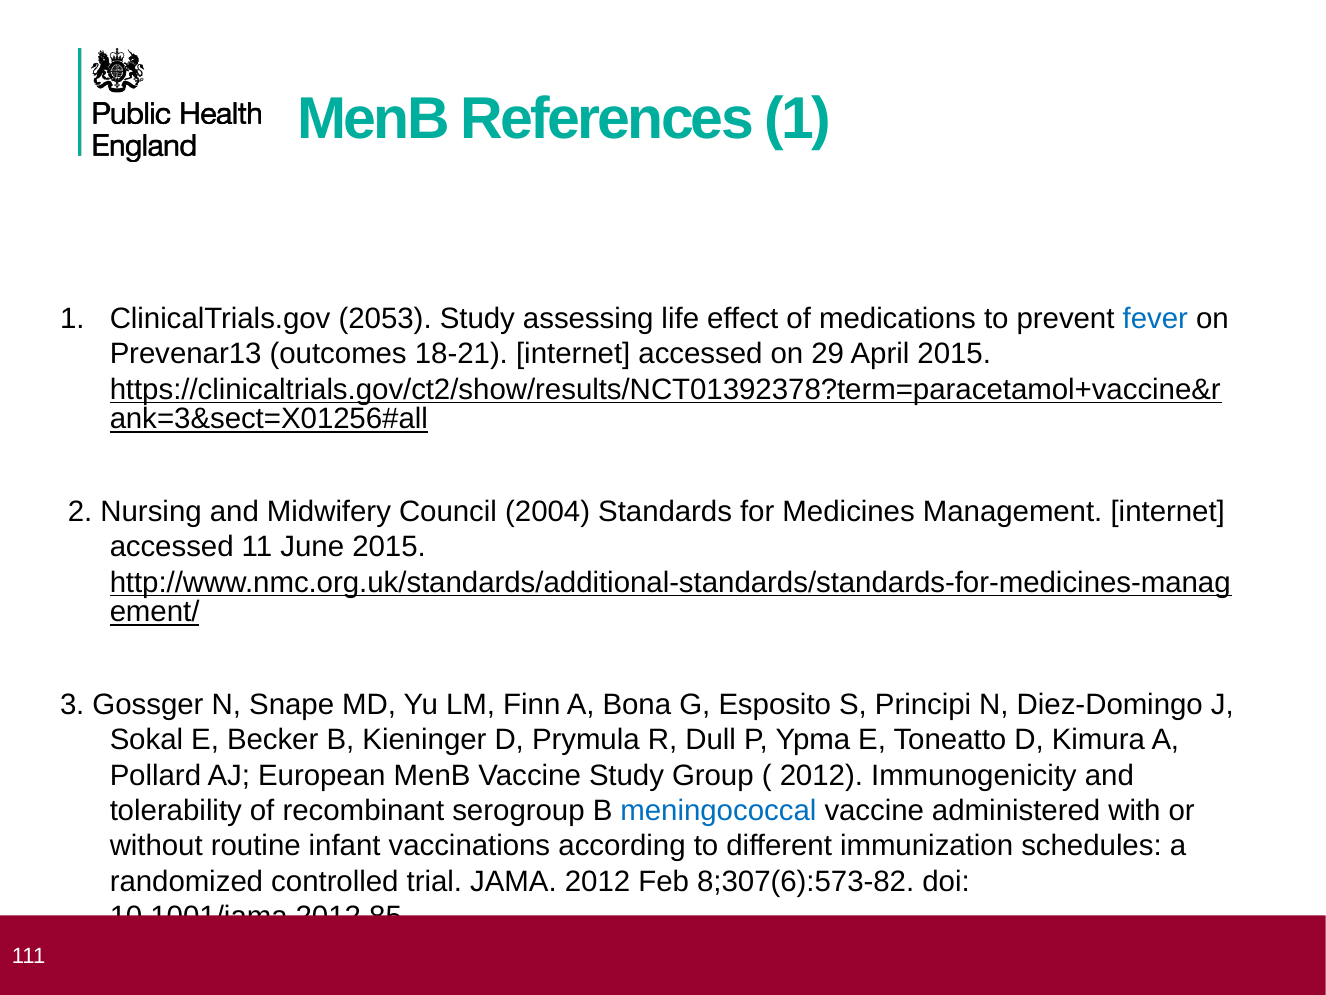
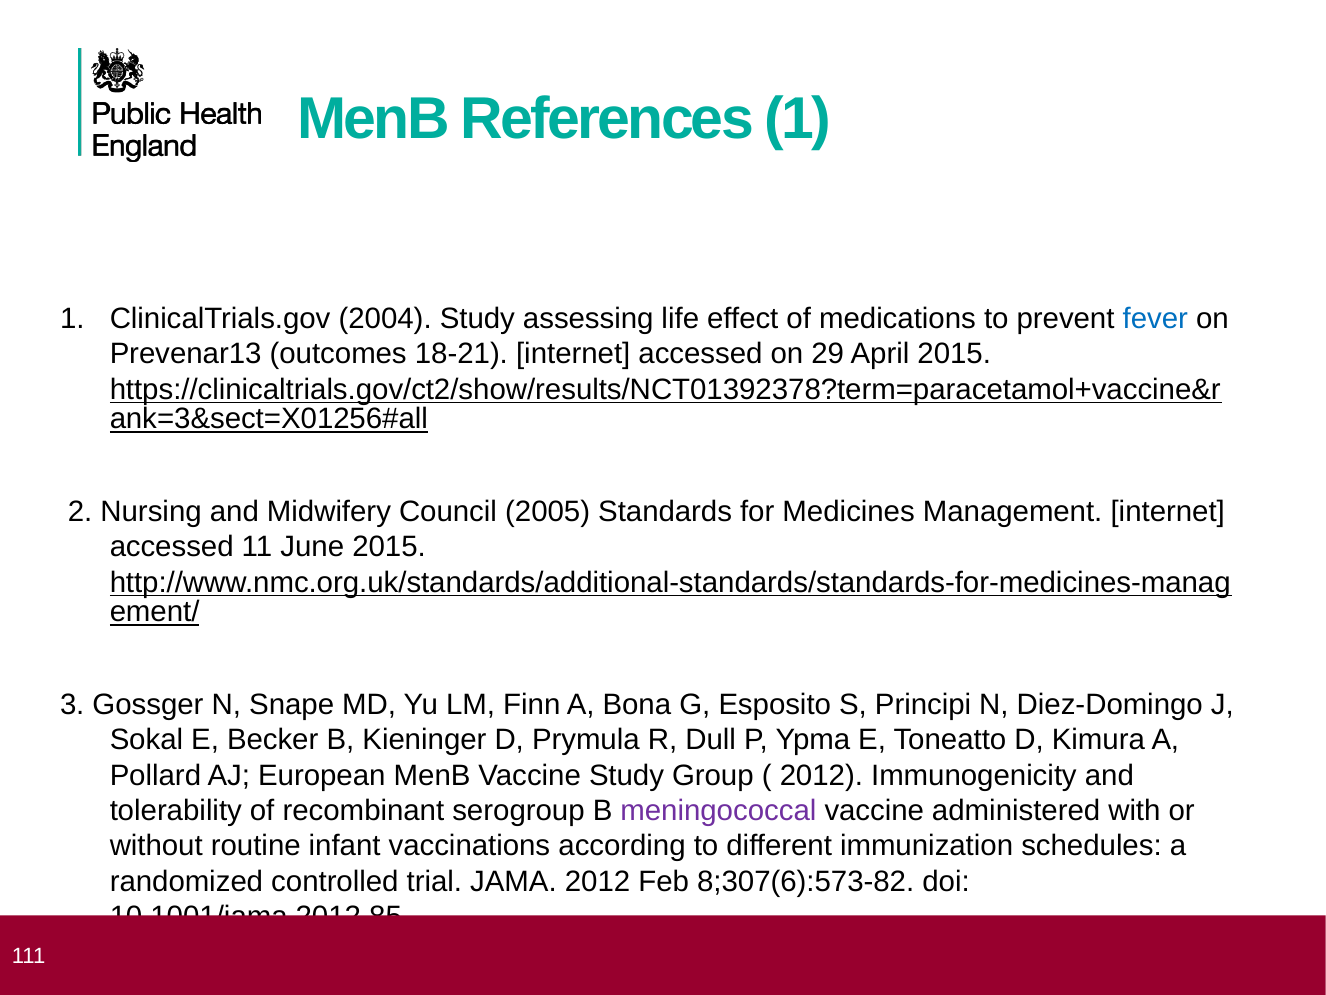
2053: 2053 -> 2004 (385, 319)
2004: 2004 -> 2005 (548, 511)
meningococcal colour: blue -> purple (718, 810)
